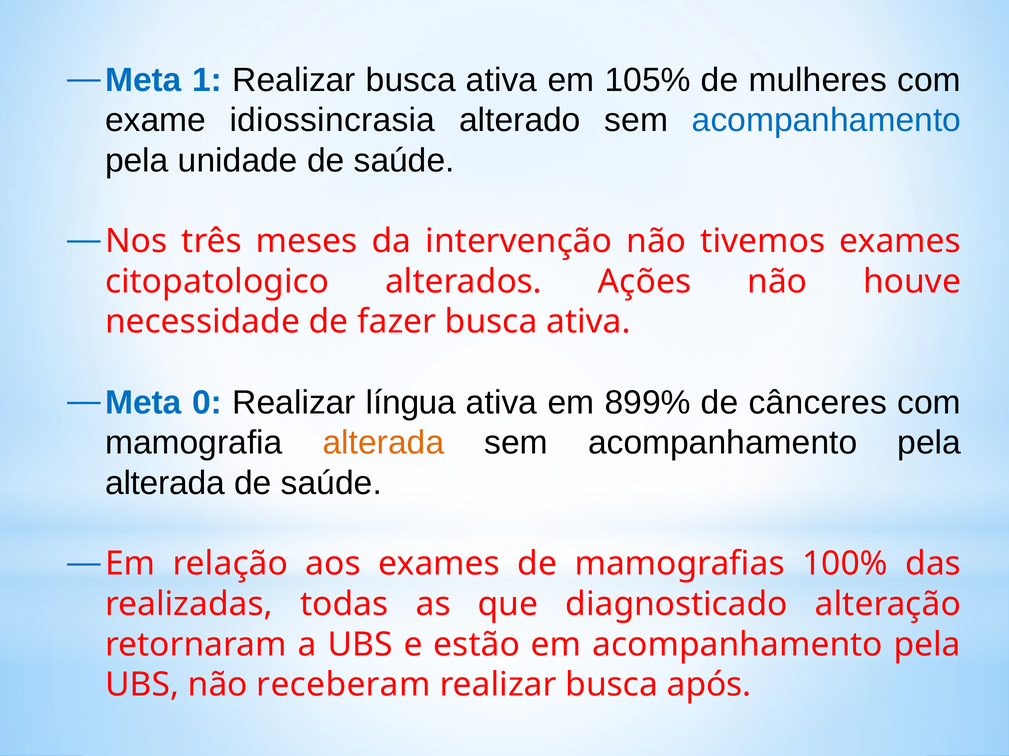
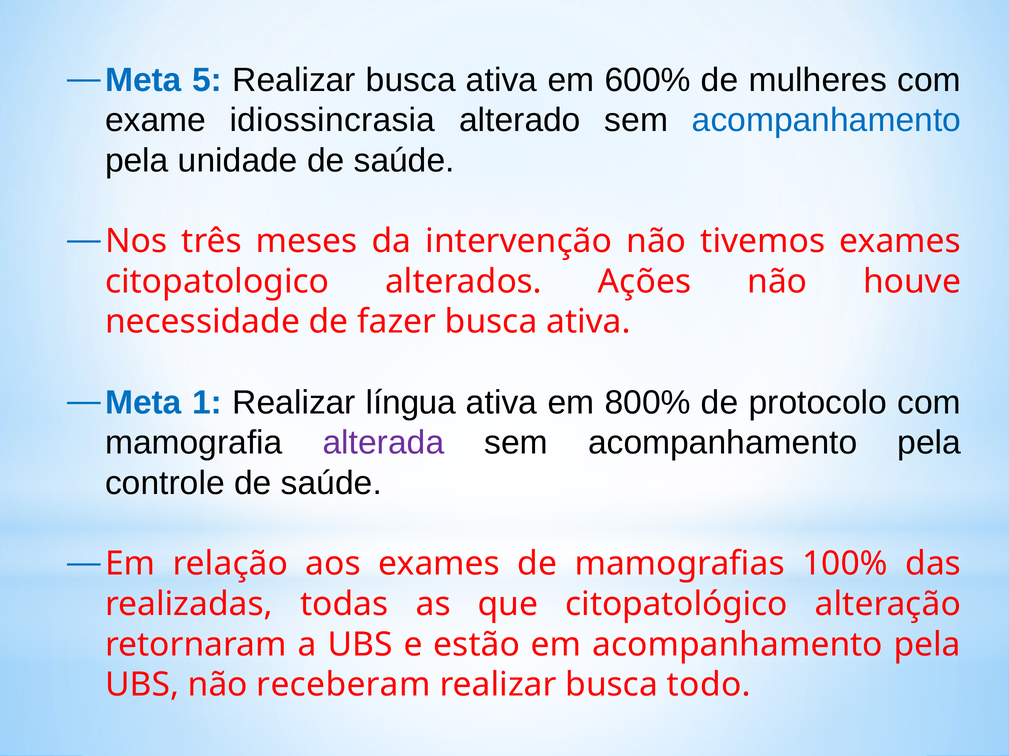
1: 1 -> 5 (207, 80)
105%: 105% -> 600% (648, 80)
0: 0 -> 1 (207, 403)
899%: 899% -> 800% (648, 403)
cânceres: cânceres -> protocolo (818, 403)
alterada colour: orange -> purple (383, 443)
alterada: alterada -> controle (165, 484)
diagnosticado: diagnosticado -> citopatológico (677, 605)
após: após -> todo (709, 685)
